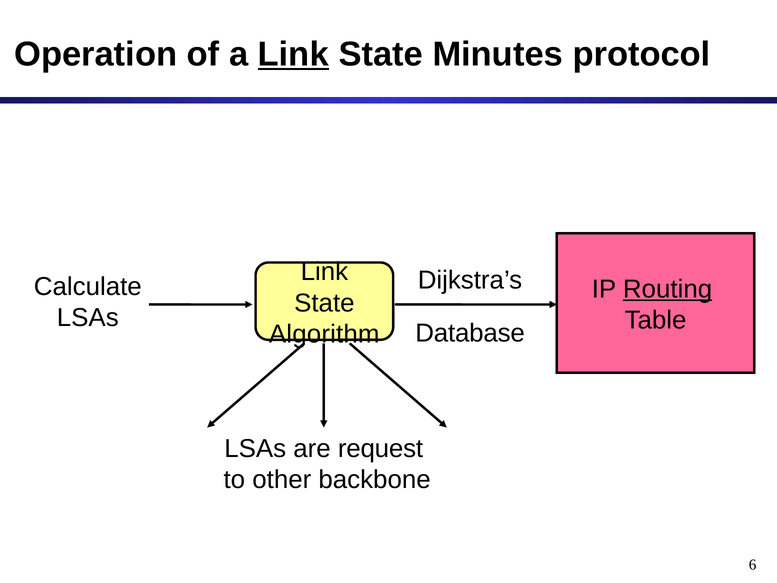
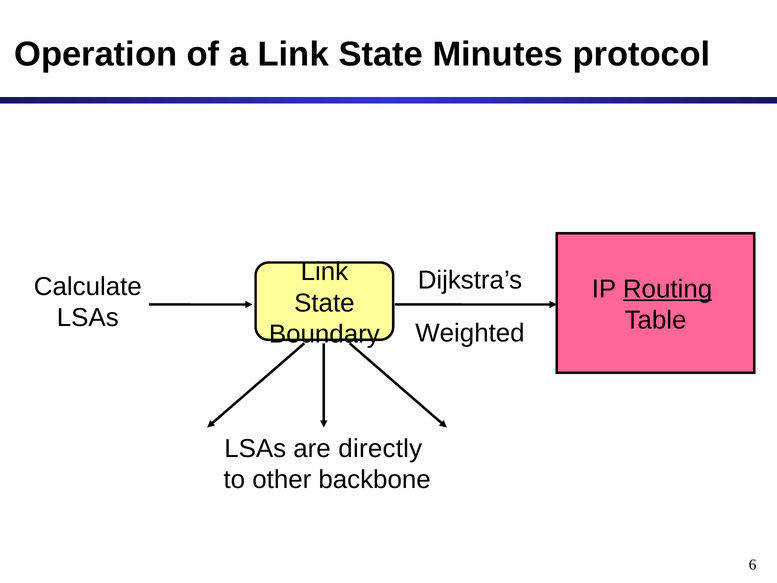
Link underline: present -> none (293, 54)
Database: Database -> Weighted (470, 333)
Algorithm: Algorithm -> Boundary (324, 334)
request: request -> directly (380, 449)
